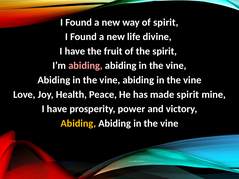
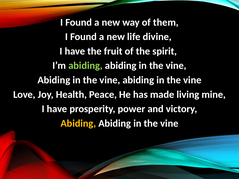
of spirit: spirit -> them (166, 22)
abiding colour: pink -> light green (85, 66)
made spirit: spirit -> living (188, 95)
